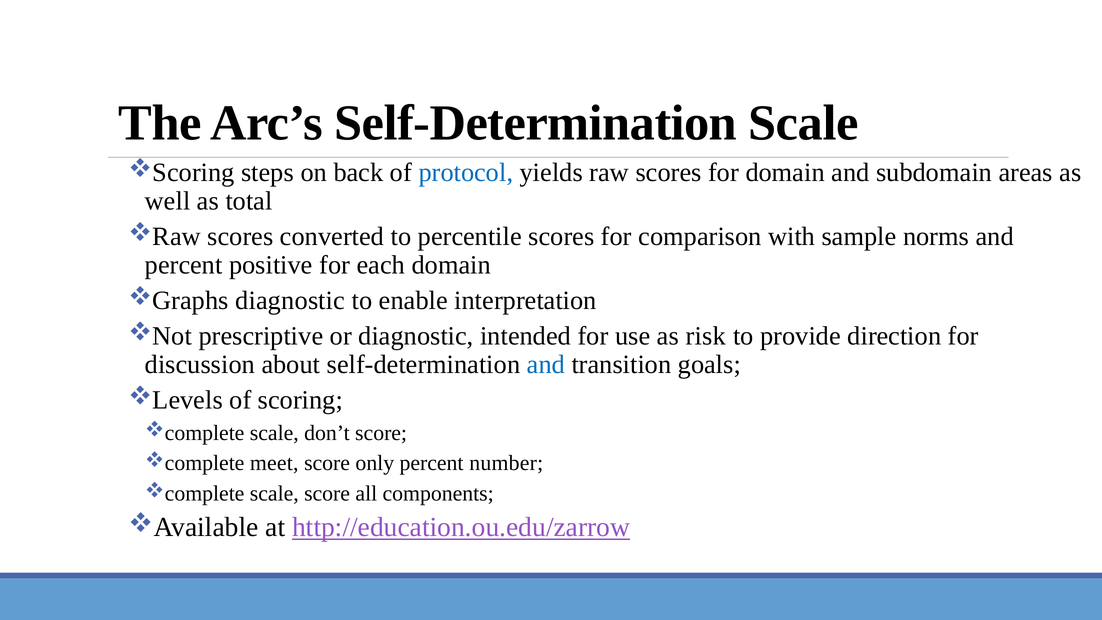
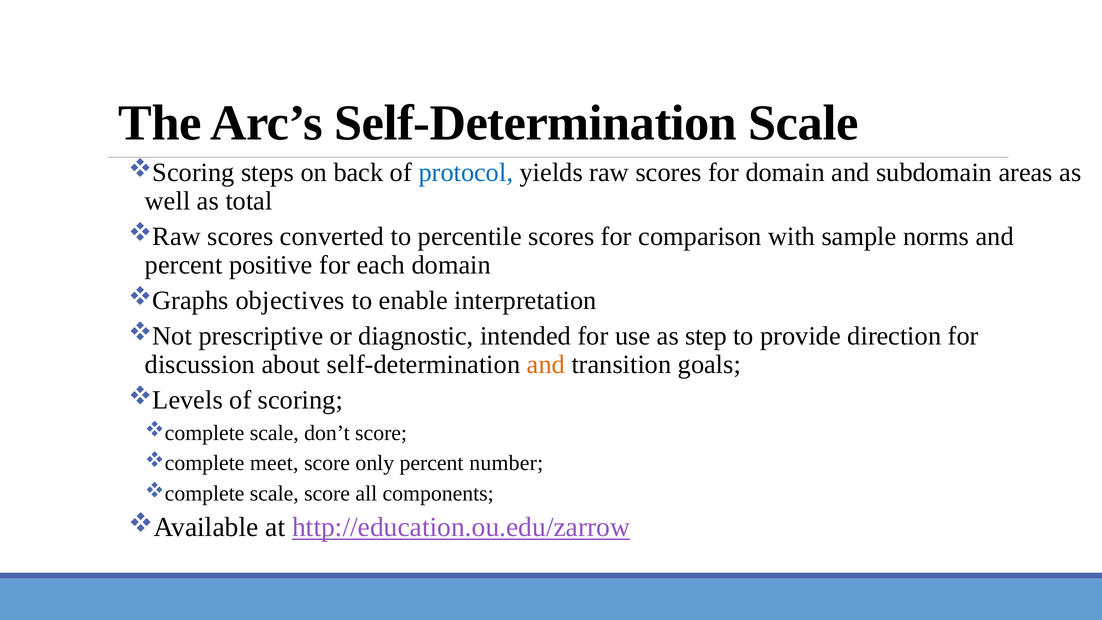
diagnostic: diagnostic -> objectives (290, 300)
risk: risk -> step (706, 336)
and colour: blue -> orange (546, 364)
